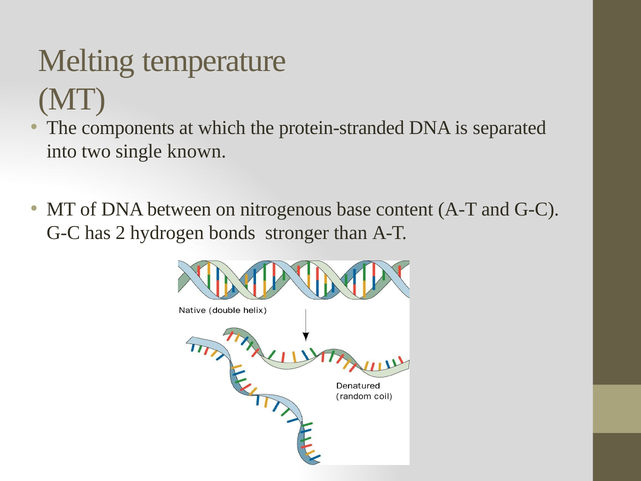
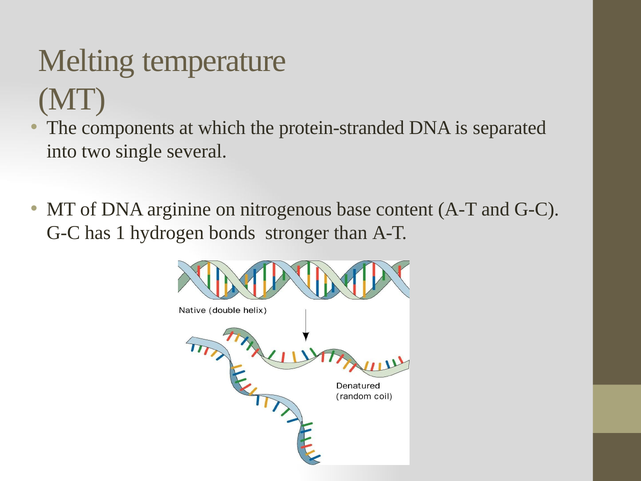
known: known -> several (197, 151)
between: between -> arginine (179, 209)
2: 2 -> 1 (121, 233)
